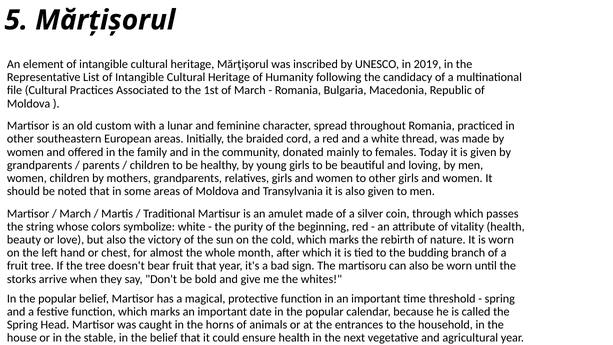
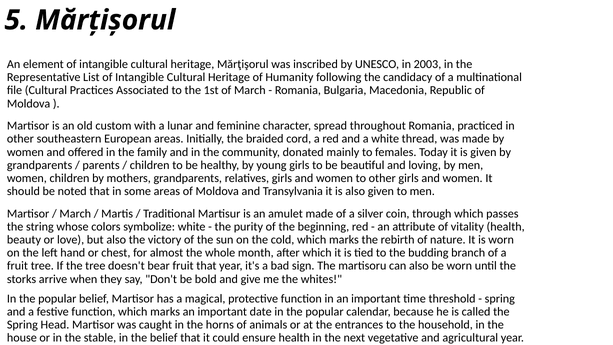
2019: 2019 -> 2003 (427, 64)
